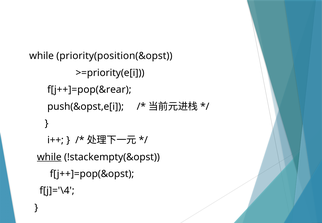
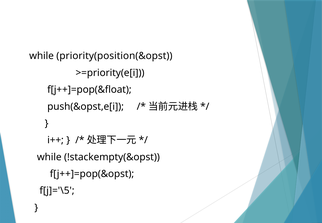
f[j++]=pop(&rear: f[j++]=pop(&rear -> f[j++]=pop(&float (89, 90)
while underline: present -> none (49, 157)
f[j]='\4: f[j]='\4 -> f[j]='\5 (57, 191)
